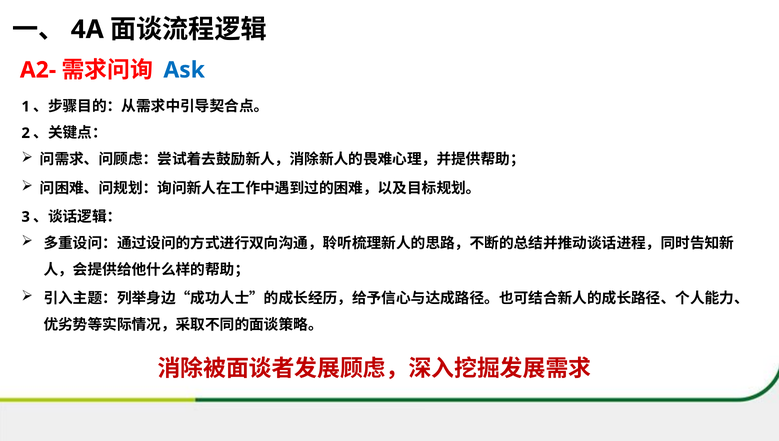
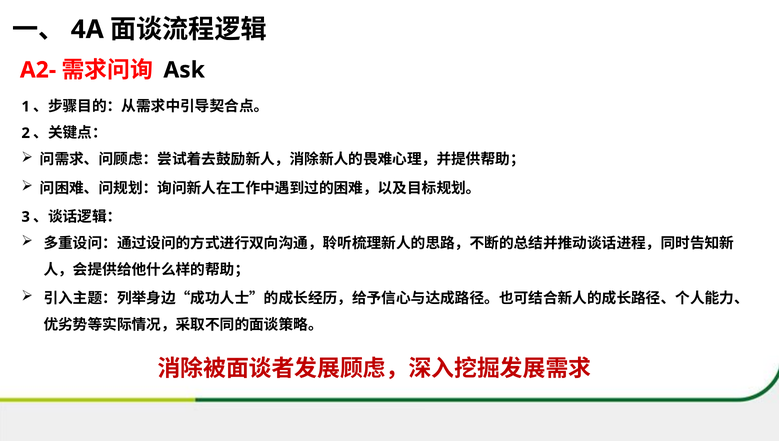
Ask colour: blue -> black (184, 70)
